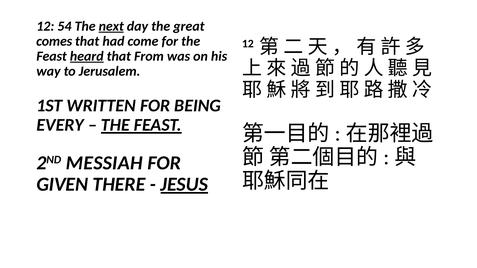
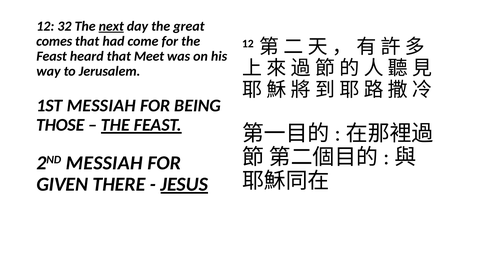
54: 54 -> 32 (64, 26)
heard underline: present -> none (87, 56)
From: From -> Meet (149, 56)
1ST WRITTEN: WRITTEN -> MESSIAH (101, 106)
EVERY: EVERY -> THOSE (60, 125)
